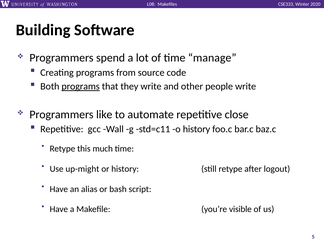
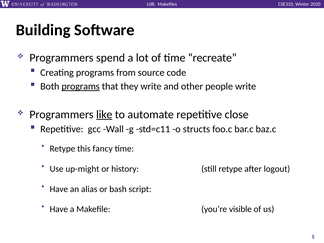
manage: manage -> recreate (212, 58)
like underline: none -> present (104, 114)
o history: history -> structs (196, 129)
much: much -> fancy (103, 149)
